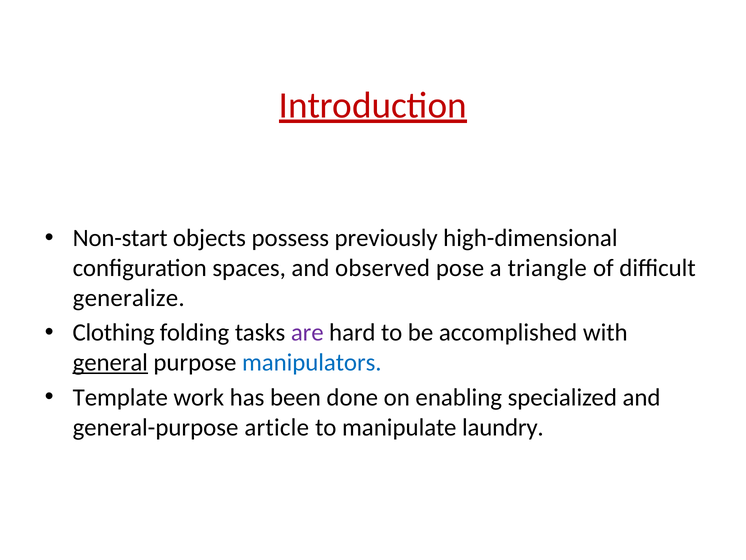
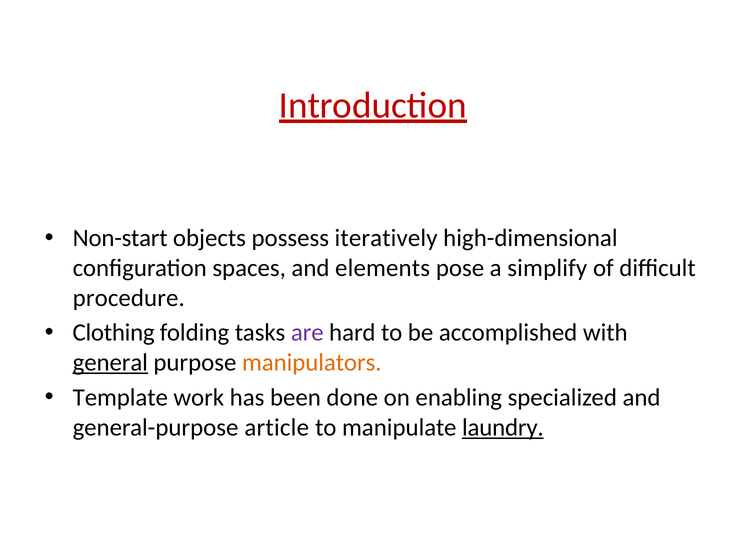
previously: previously -> iteratively (386, 238)
observed: observed -> elements (383, 268)
triangle: triangle -> simplify (547, 268)
generalize: generalize -> procedure (129, 298)
manipulators colour: blue -> orange (312, 362)
laundry underline: none -> present (503, 427)
